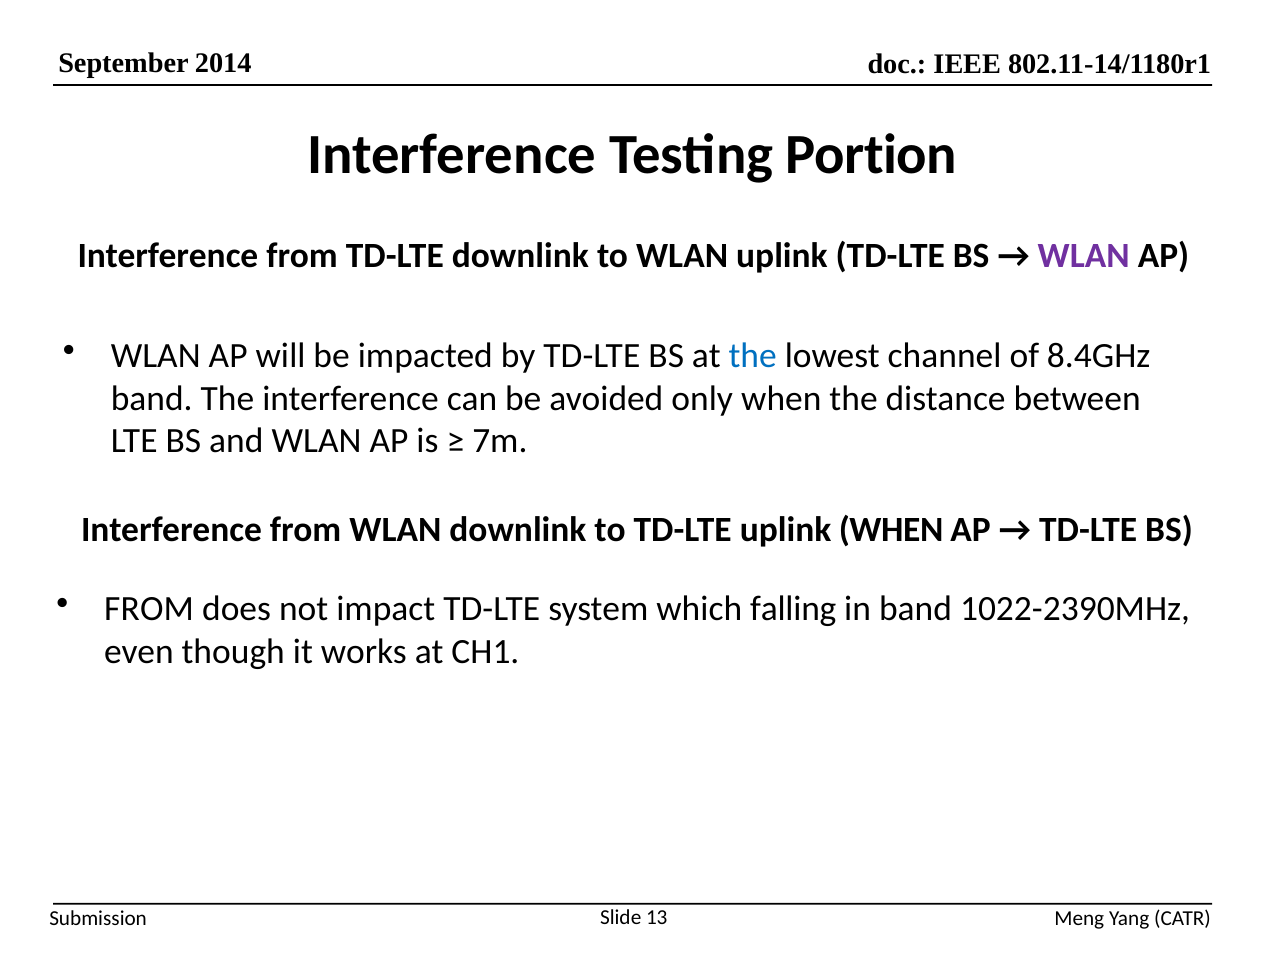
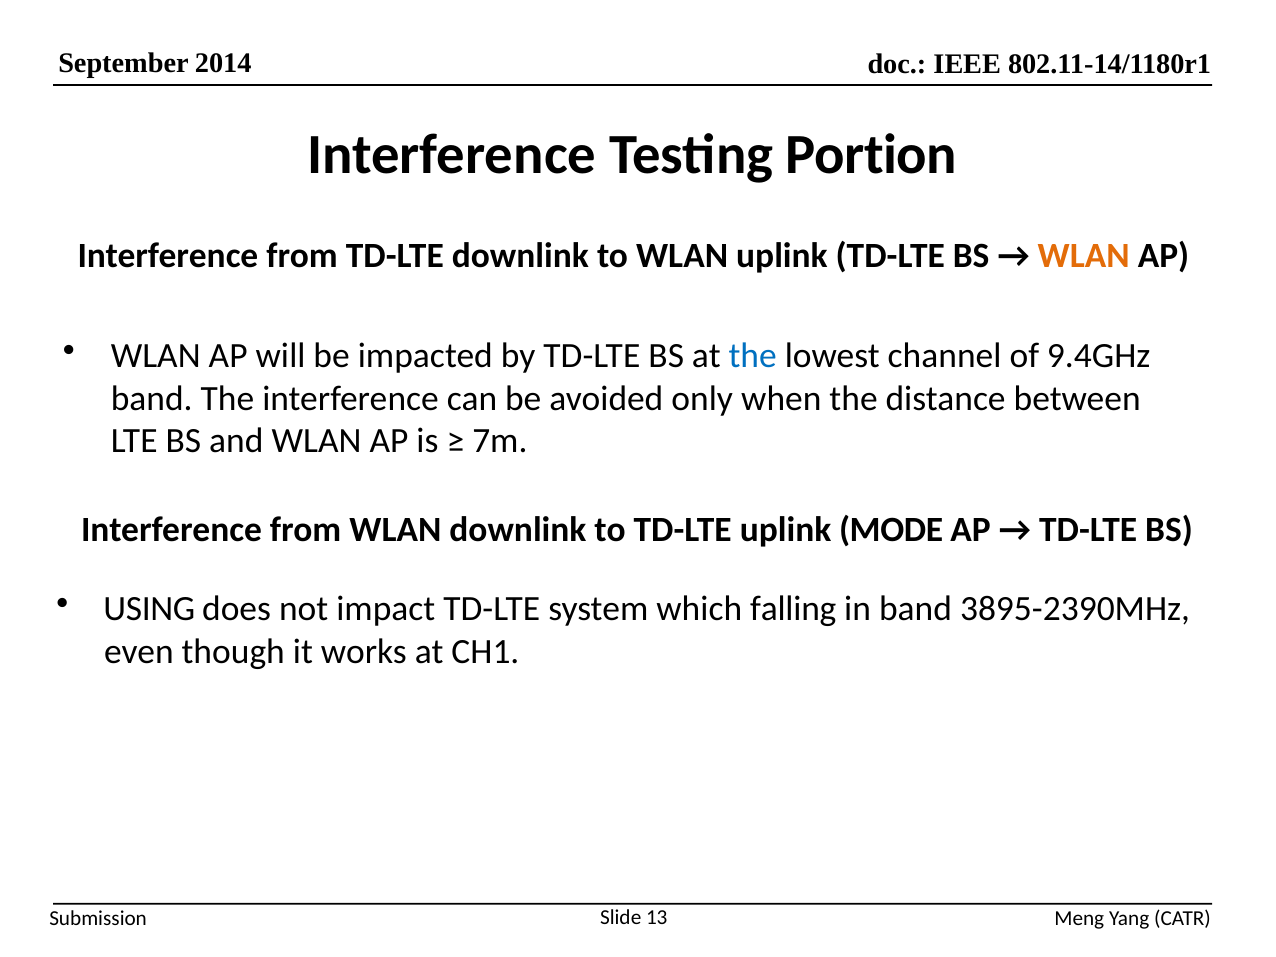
WLAN colour: purple -> orange (1084, 255)
8.4GHz: 8.4GHz -> 9.4GHz (1099, 356)
uplink WHEN: WHEN -> MODE (891, 530)
FROM: FROM -> USING (149, 609)
1022-2390MHz: 1022-2390MHz -> 3895-2390MHz (1075, 609)
